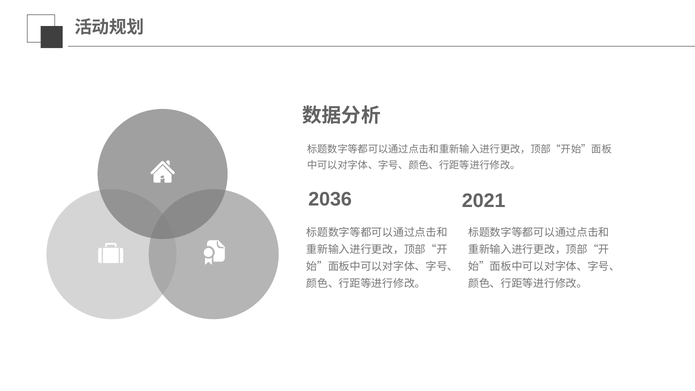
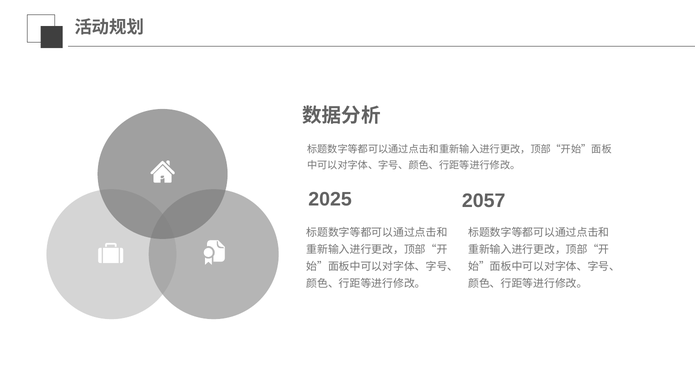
2036: 2036 -> 2025 (330, 199)
2021: 2021 -> 2057 (484, 201)
